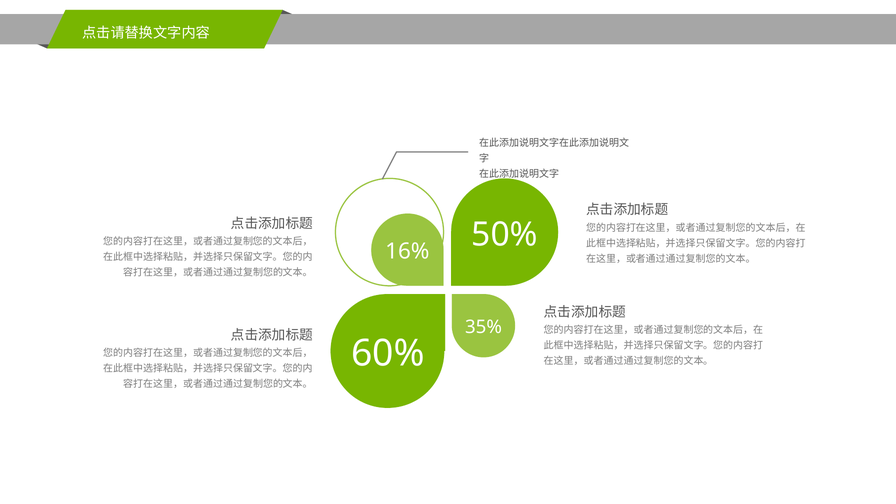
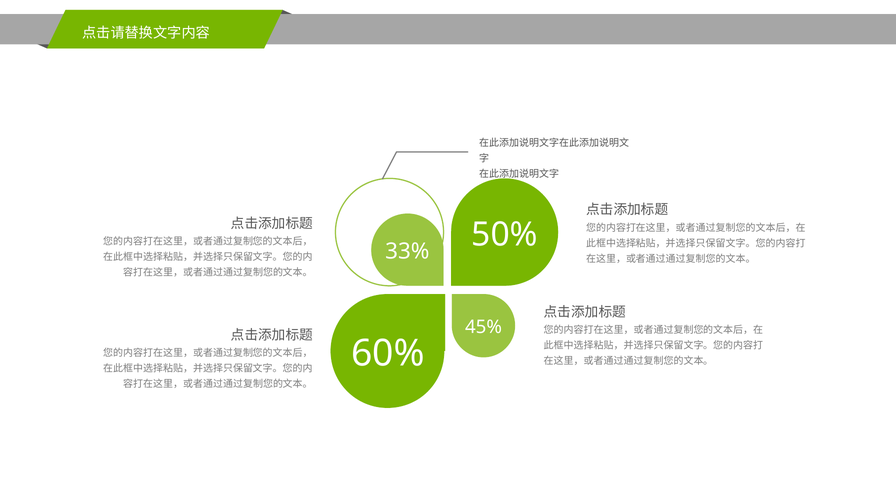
16%: 16% -> 33% (407, 251)
35%: 35% -> 45% (483, 327)
